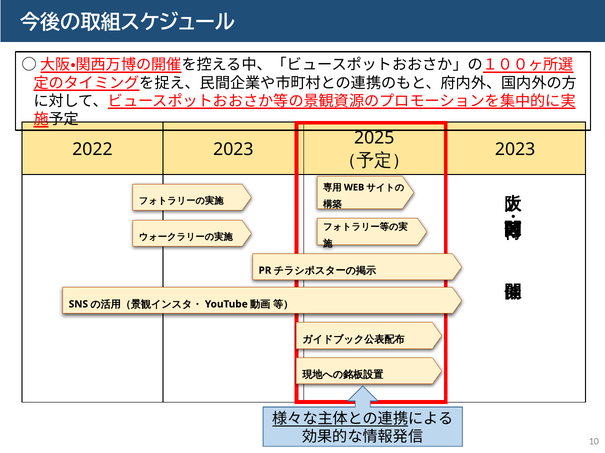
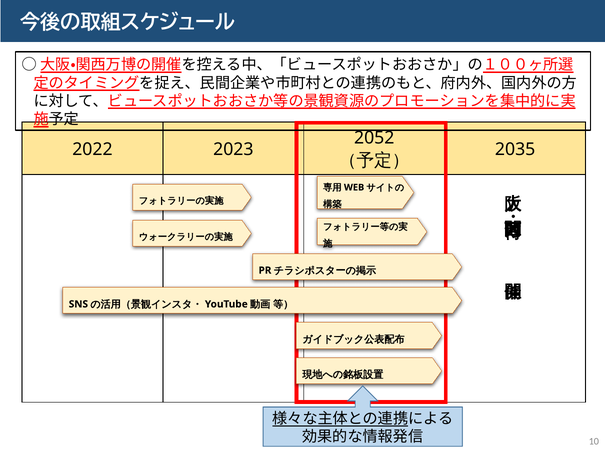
2025: 2025 -> 2052 (374, 138)
2023: 2023 -> 2035 (515, 149)
